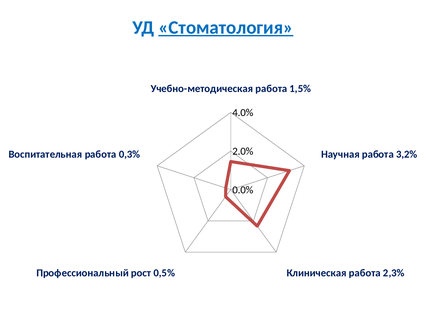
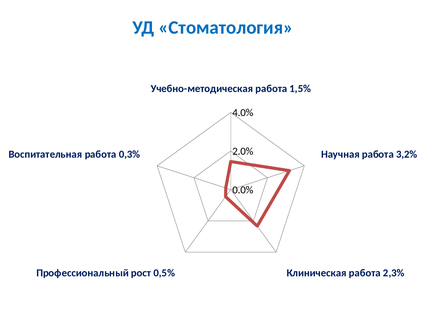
Стоматология underline: present -> none (226, 28)
